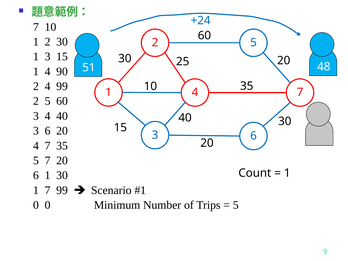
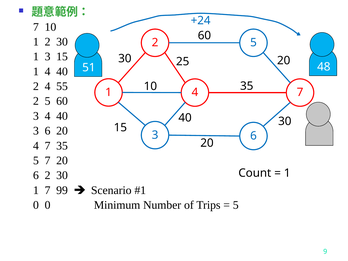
1 4 90: 90 -> 40 (62, 71)
4 99: 99 -> 55 (62, 86)
1: 1 -> 2 (48, 175)
